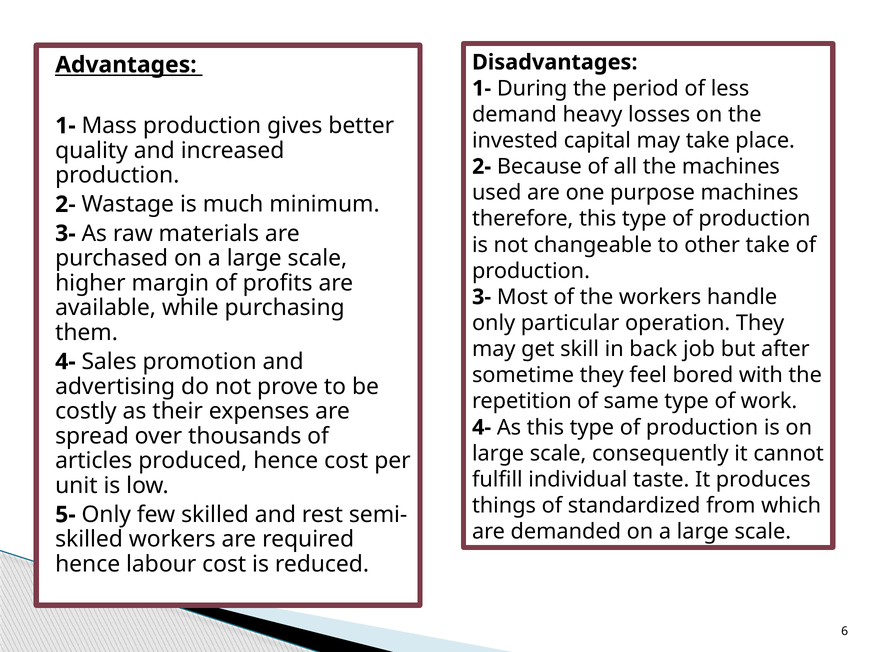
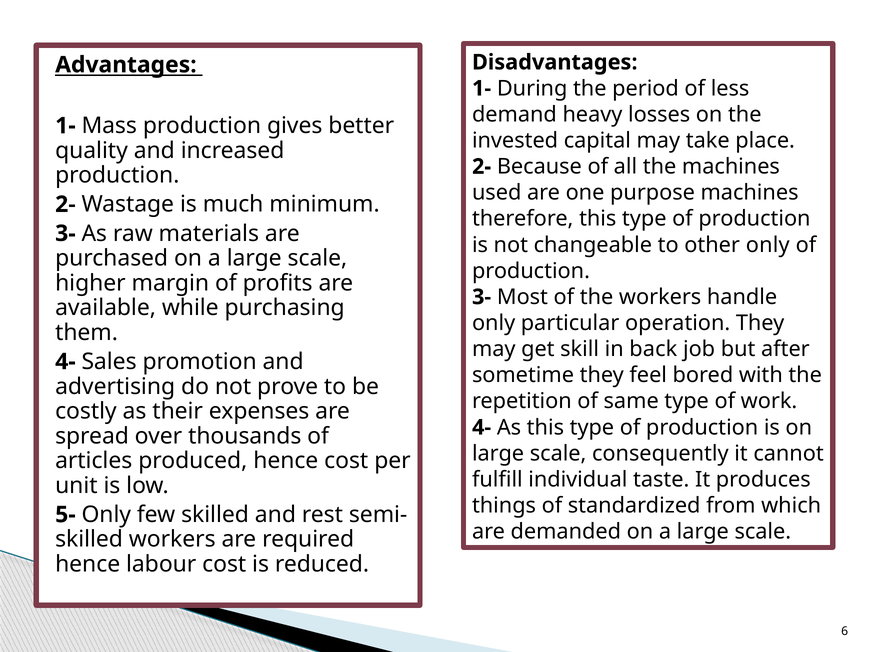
other take: take -> only (768, 245)
